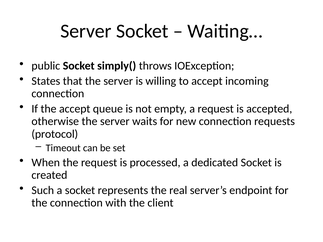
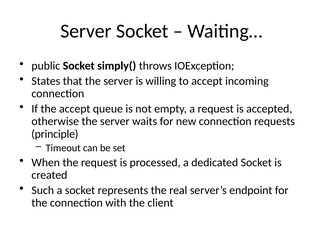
protocol: protocol -> principle (55, 134)
